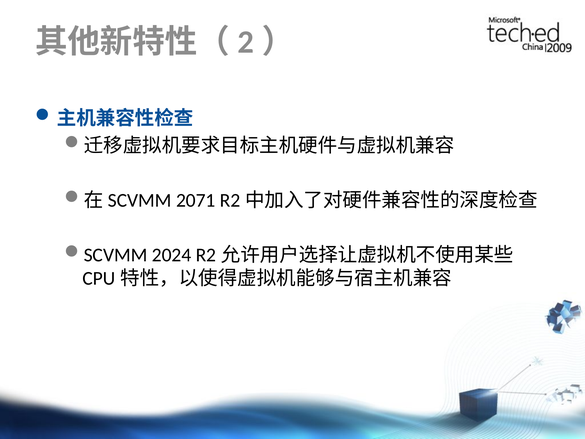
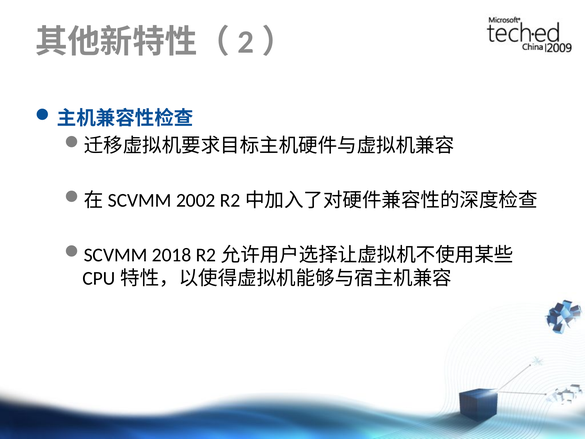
2071: 2071 -> 2002 (196, 200)
2024: 2024 -> 2018 (172, 255)
